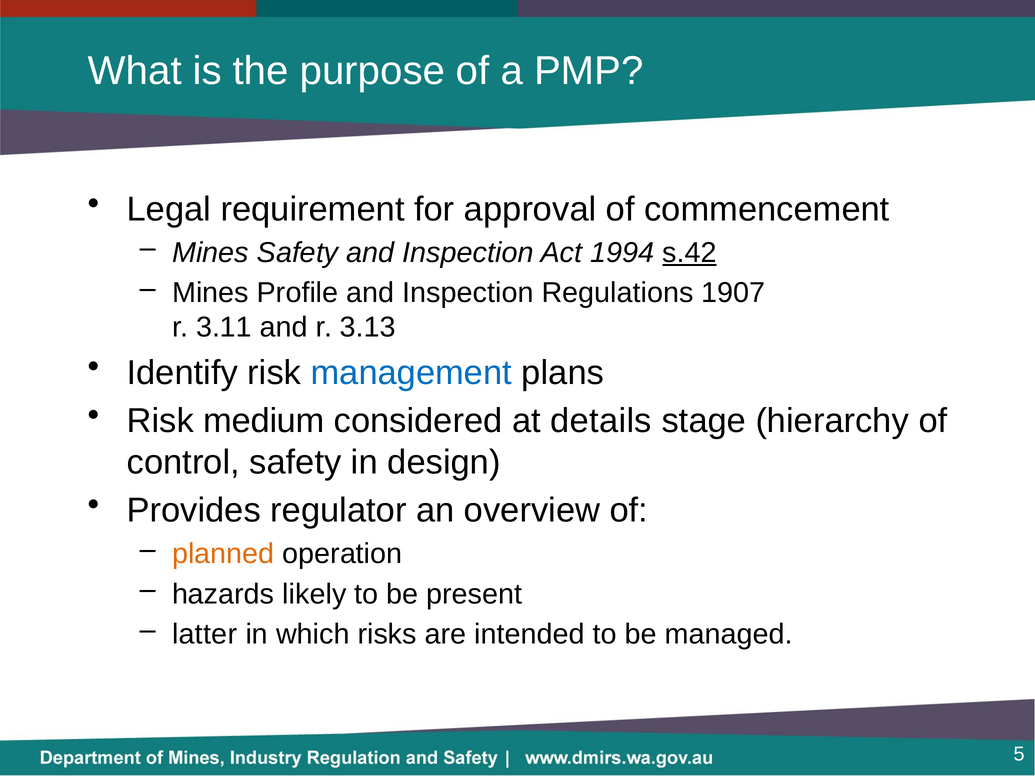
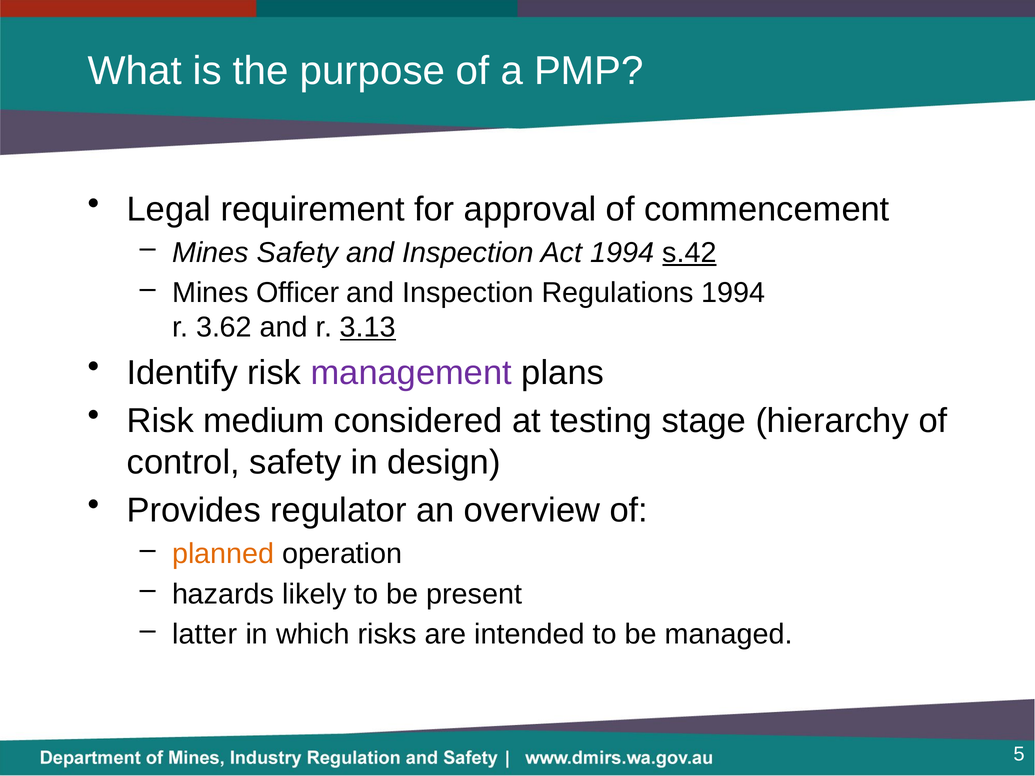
Profile: Profile -> Officer (298, 293)
Regulations 1907: 1907 -> 1994 (733, 293)
3.11: 3.11 -> 3.62 (224, 327)
3.13 underline: none -> present (368, 327)
management colour: blue -> purple (411, 373)
details: details -> testing (601, 421)
